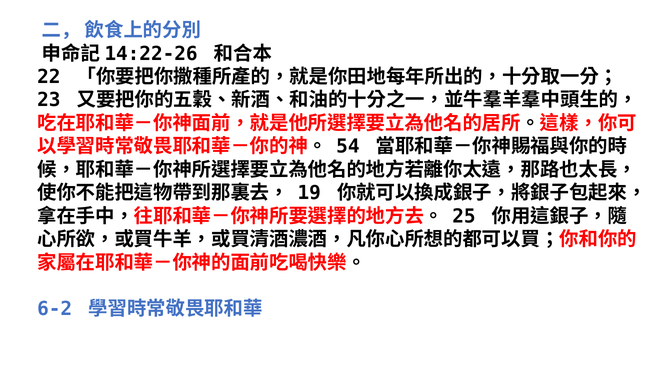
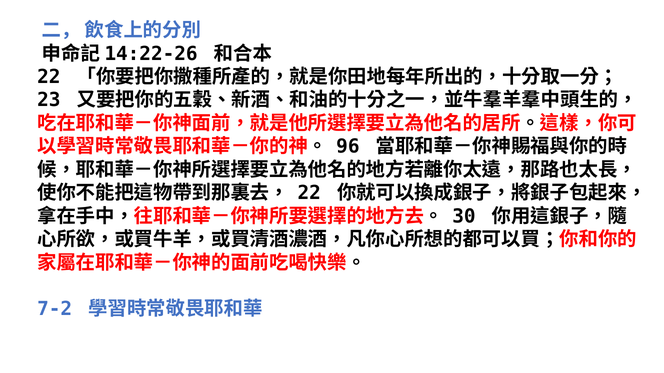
54: 54 -> 96 (348, 147)
19: 19 -> 22 (309, 193)
25: 25 -> 30 (464, 217)
6-2: 6-2 -> 7-2 (55, 310)
